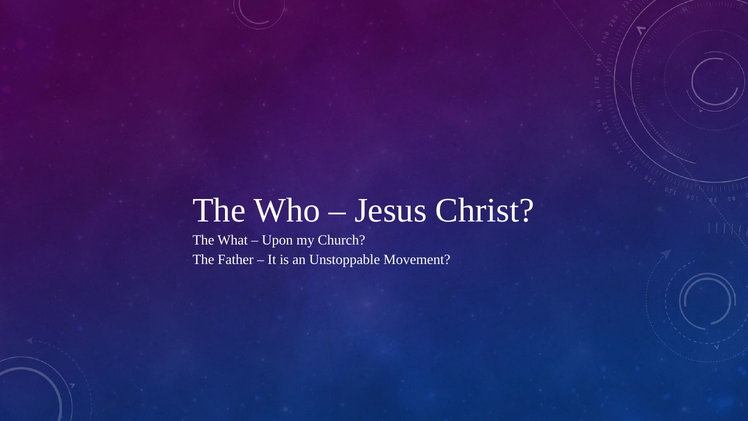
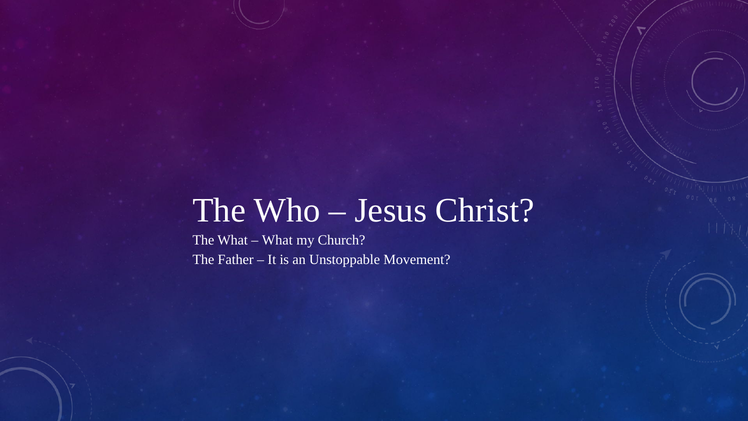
Upon: Upon -> What (277, 240)
